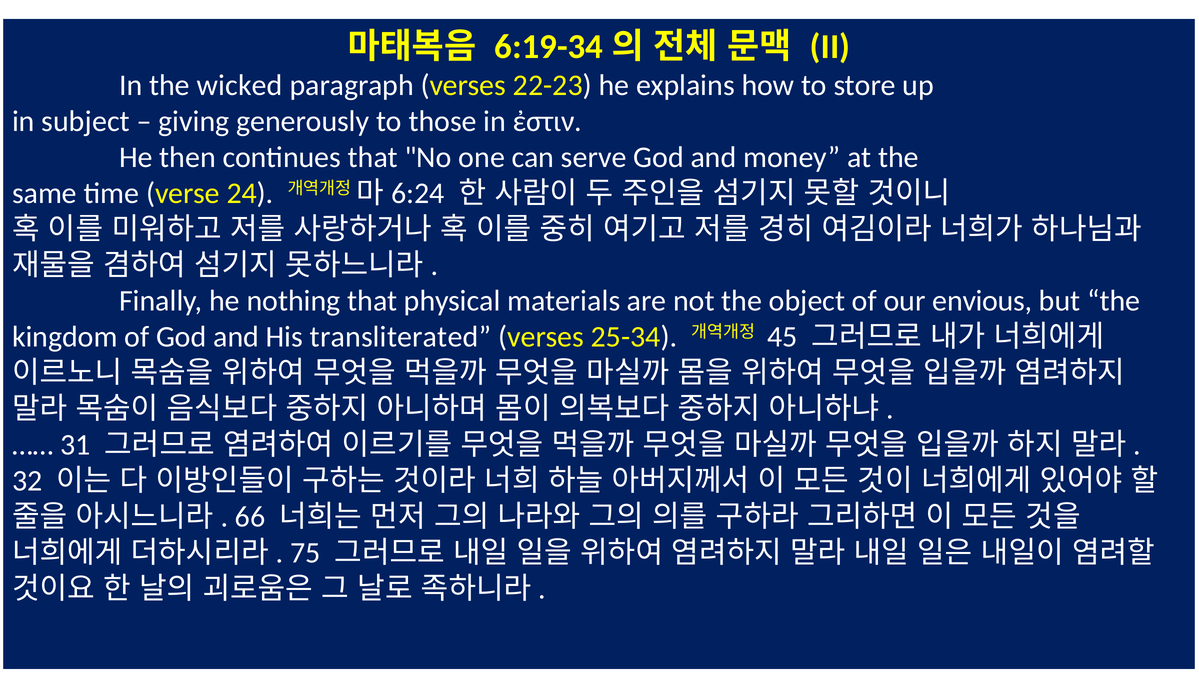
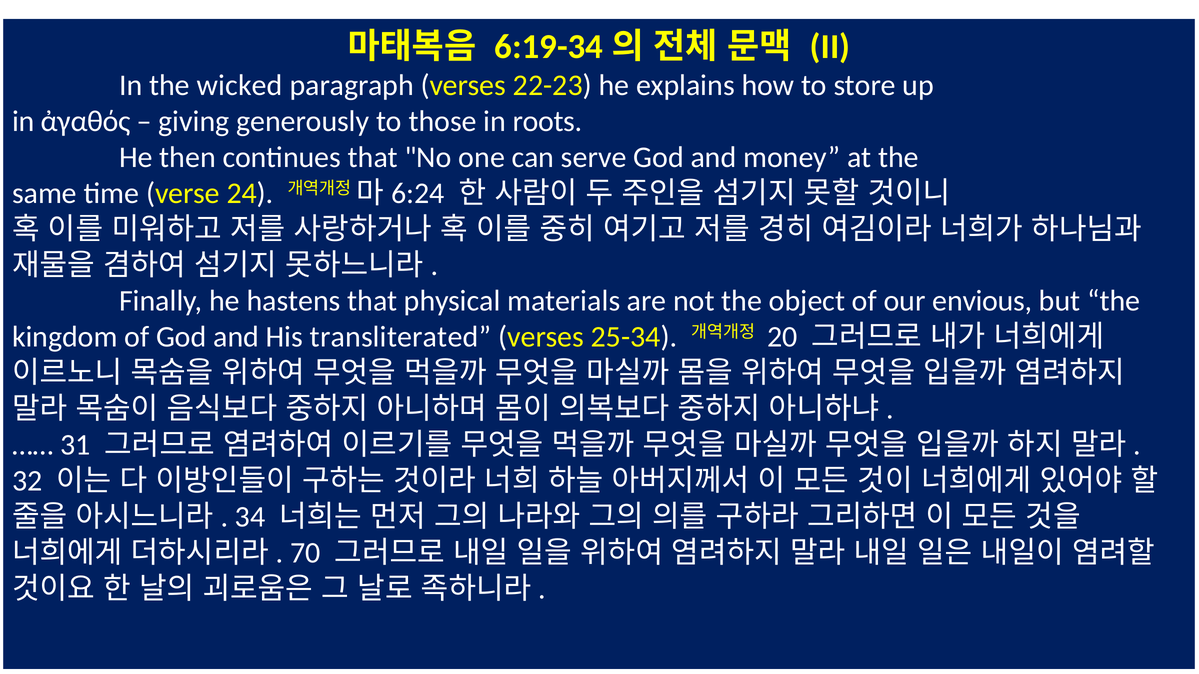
subject: subject -> ἀγαθός (86, 121)
ἐστιν: ἐστιν -> roots (547, 121)
nothing: nothing -> hastens (294, 301)
45: 45 -> 20 (782, 337)
66: 66 -> 34 (250, 517)
75: 75 -> 70 (305, 553)
